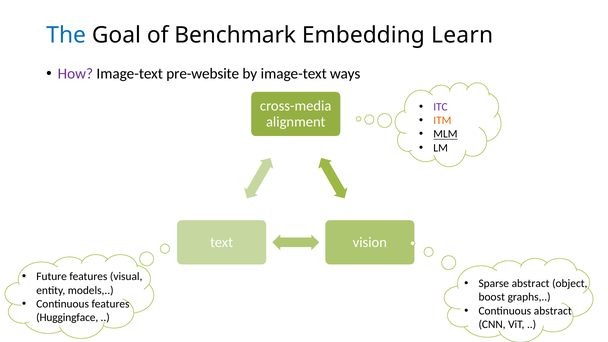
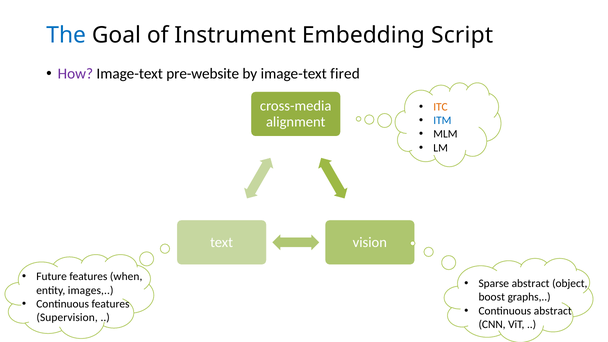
Benchmark: Benchmark -> Instrument (235, 35)
Learn: Learn -> Script (462, 35)
ways: ways -> fired (345, 74)
ITC colour: purple -> orange (440, 107)
ITM colour: orange -> blue (442, 121)
MLM underline: present -> none (445, 134)
visual: visual -> when (126, 277)
models: models -> images (91, 290)
Huggingface: Huggingface -> Supervision (67, 318)
